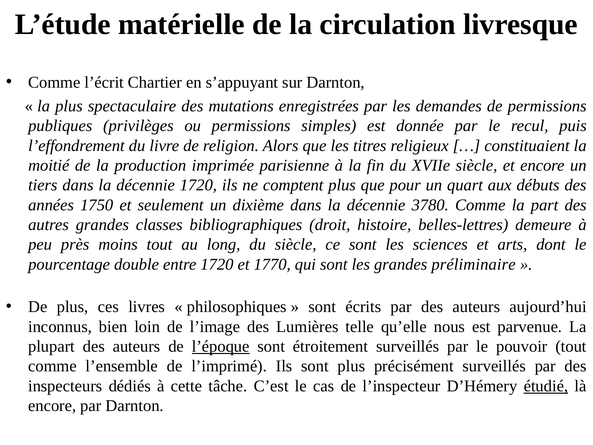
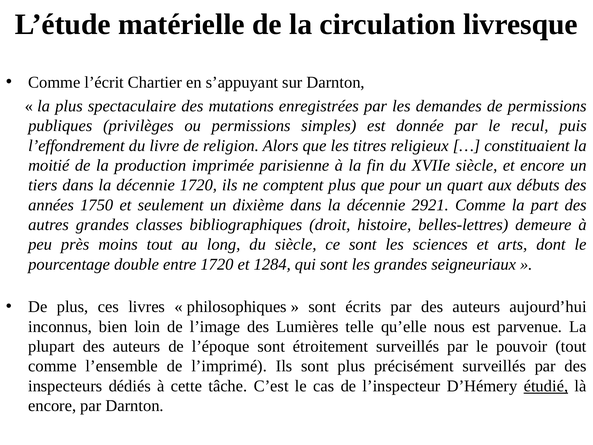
3780: 3780 -> 2921 (430, 205)
1770: 1770 -> 1284 (272, 264)
préliminaire: préliminaire -> seigneuriaux (474, 264)
l’époque underline: present -> none (221, 346)
